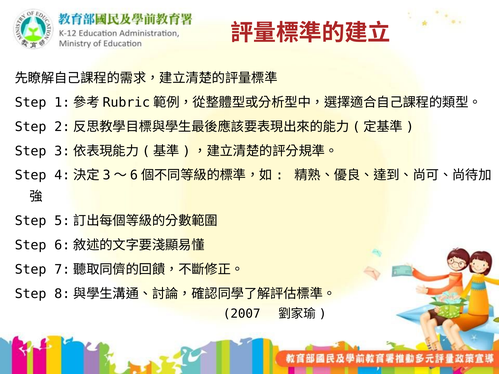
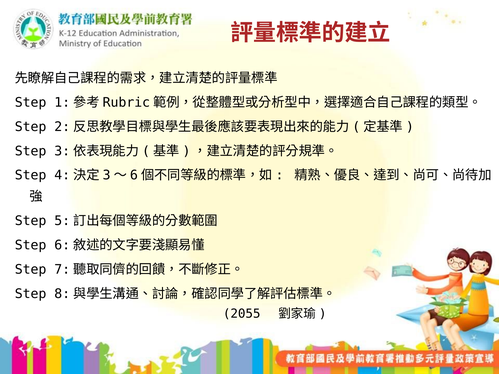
2007: 2007 -> 2055 (242, 314)
